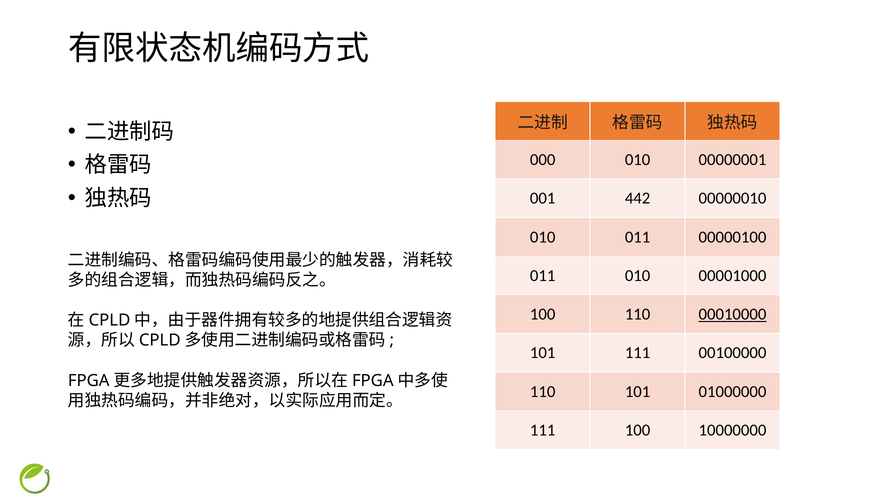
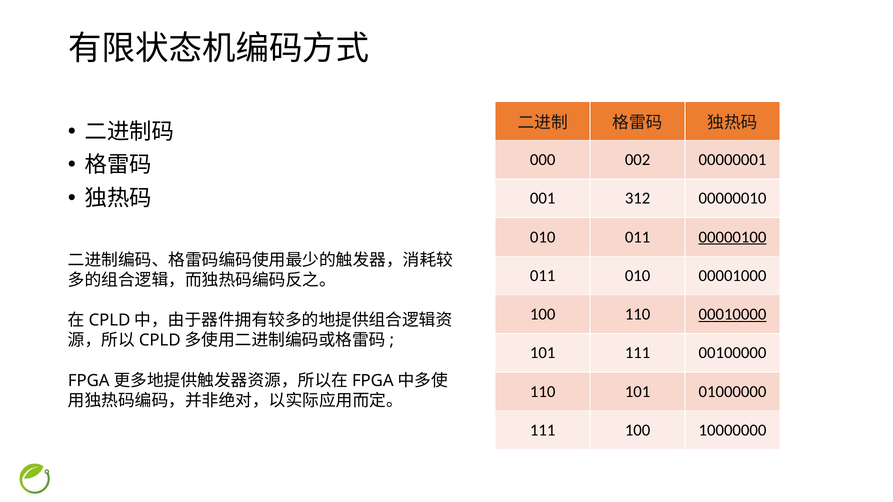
000 010: 010 -> 002 (638, 160)
442: 442 -> 312 (638, 199)
00000100 underline: none -> present (732, 237)
